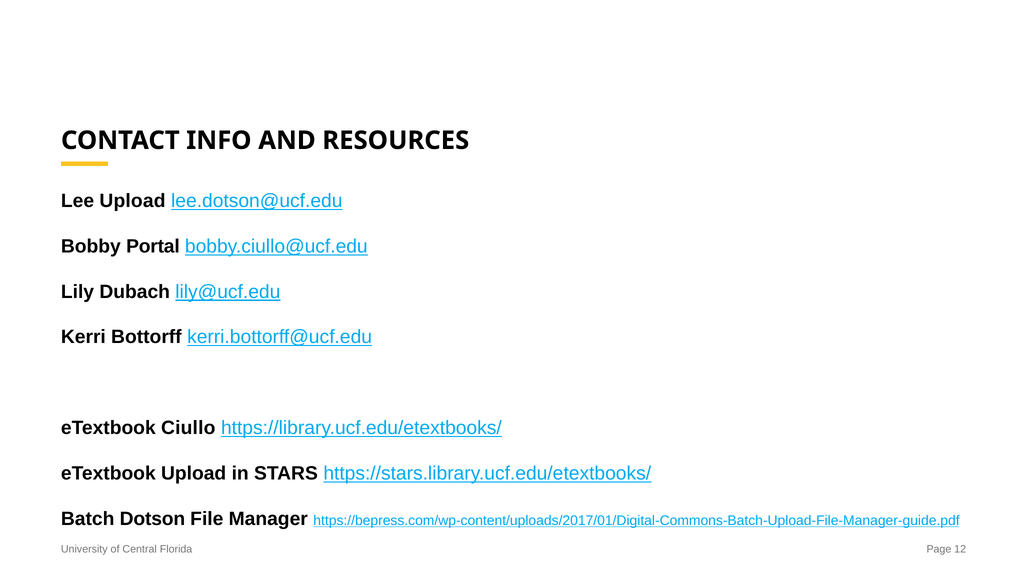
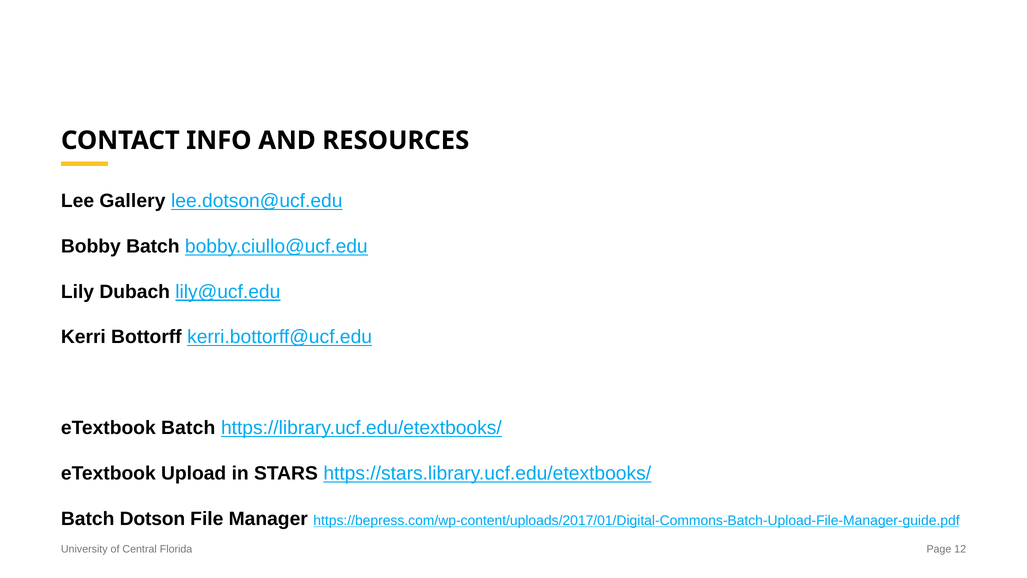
Lee Upload: Upload -> Gallery (133, 201)
Bobby Portal: Portal -> Batch (153, 246)
eTextbook Ciullo: Ciullo -> Batch (188, 428)
